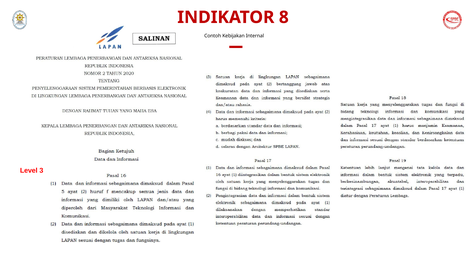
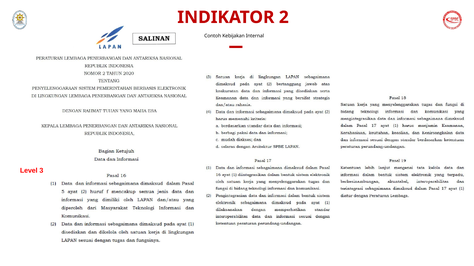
8: 8 -> 2 (284, 17)
